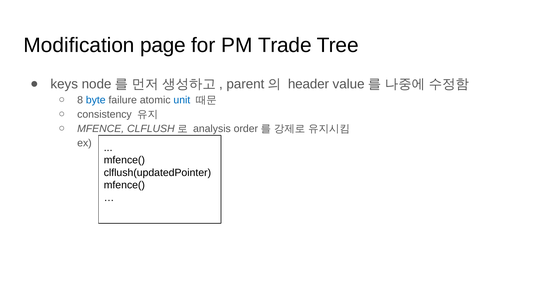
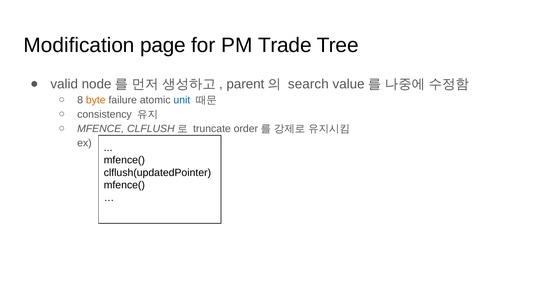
keys: keys -> valid (64, 84)
header: header -> search (308, 84)
byte colour: blue -> orange (96, 100)
analysis: analysis -> truncate (212, 129)
